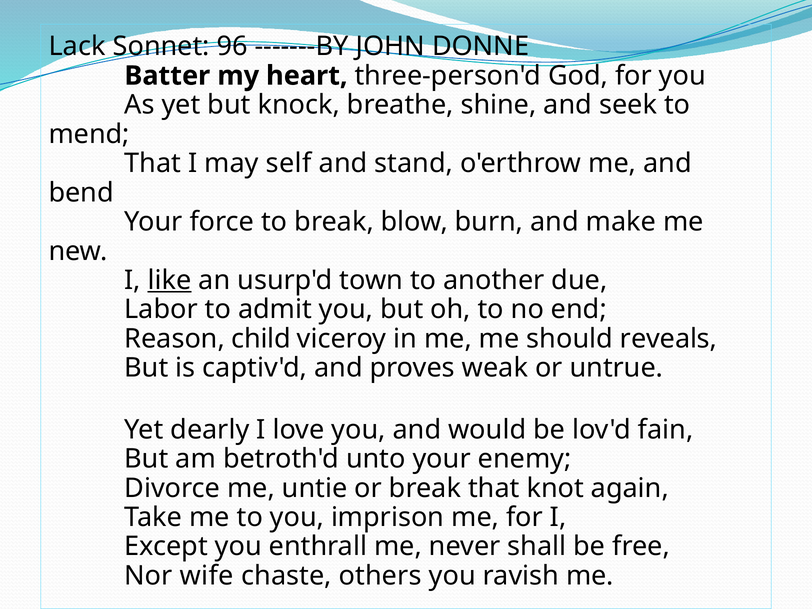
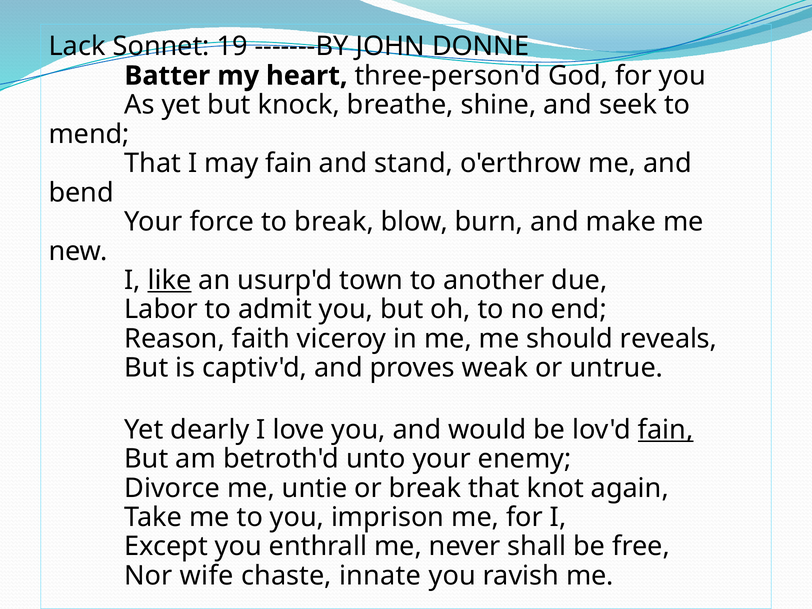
96: 96 -> 19 (232, 47)
may self: self -> fain (289, 163)
child: child -> faith (261, 339)
fain underline: none -> present (666, 430)
others: others -> innate (380, 576)
